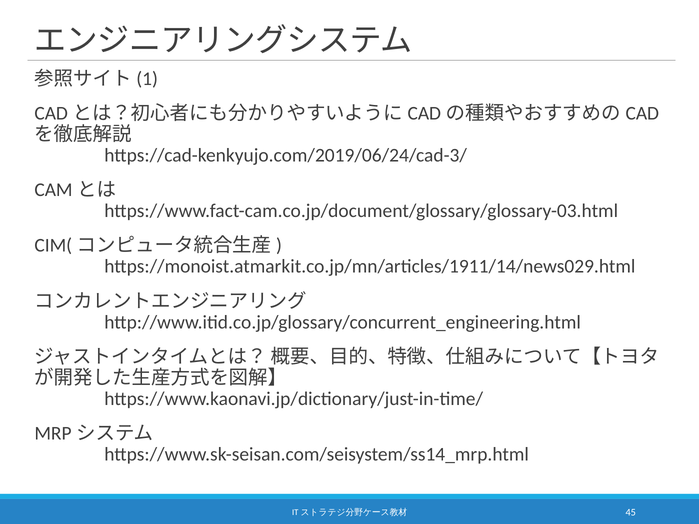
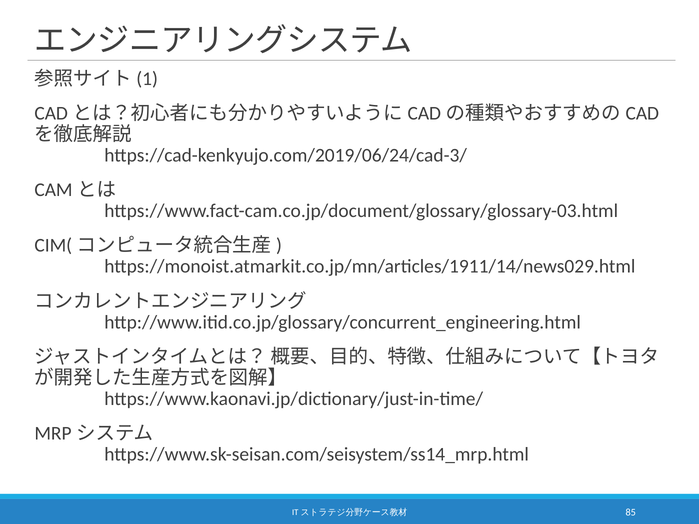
45: 45 -> 85 (631, 513)
